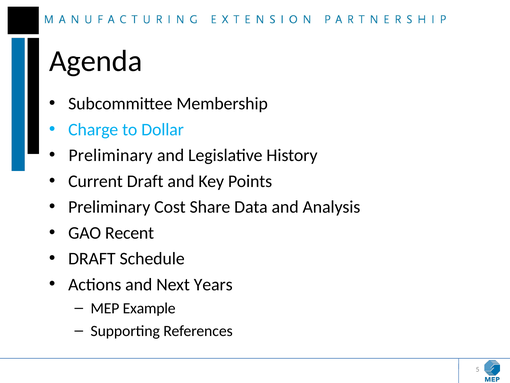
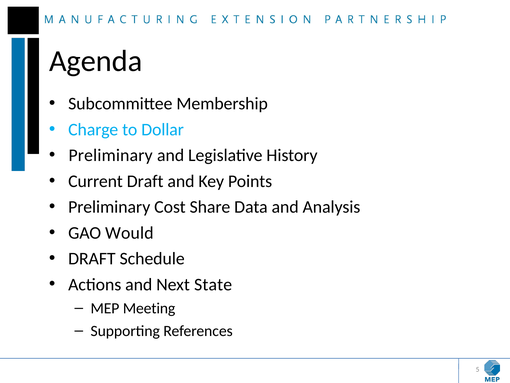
Recent: Recent -> Would (129, 233)
Years: Years -> State (213, 284)
Example: Example -> Meeting (149, 308)
